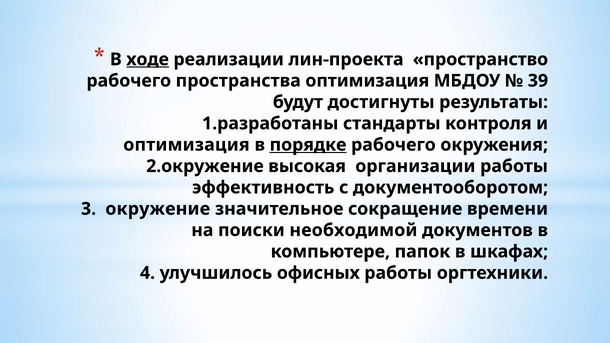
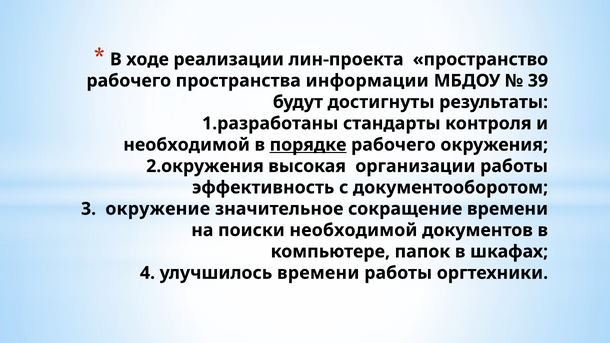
ходе underline: present -> none (148, 59)
пространства оптимизация: оптимизация -> информации (367, 81)
оптимизация: оптимизация -> необходимой (187, 145)
2.окружение: 2.окружение -> 2.окружения (205, 166)
улучшилось офисных: офисных -> времени (318, 273)
